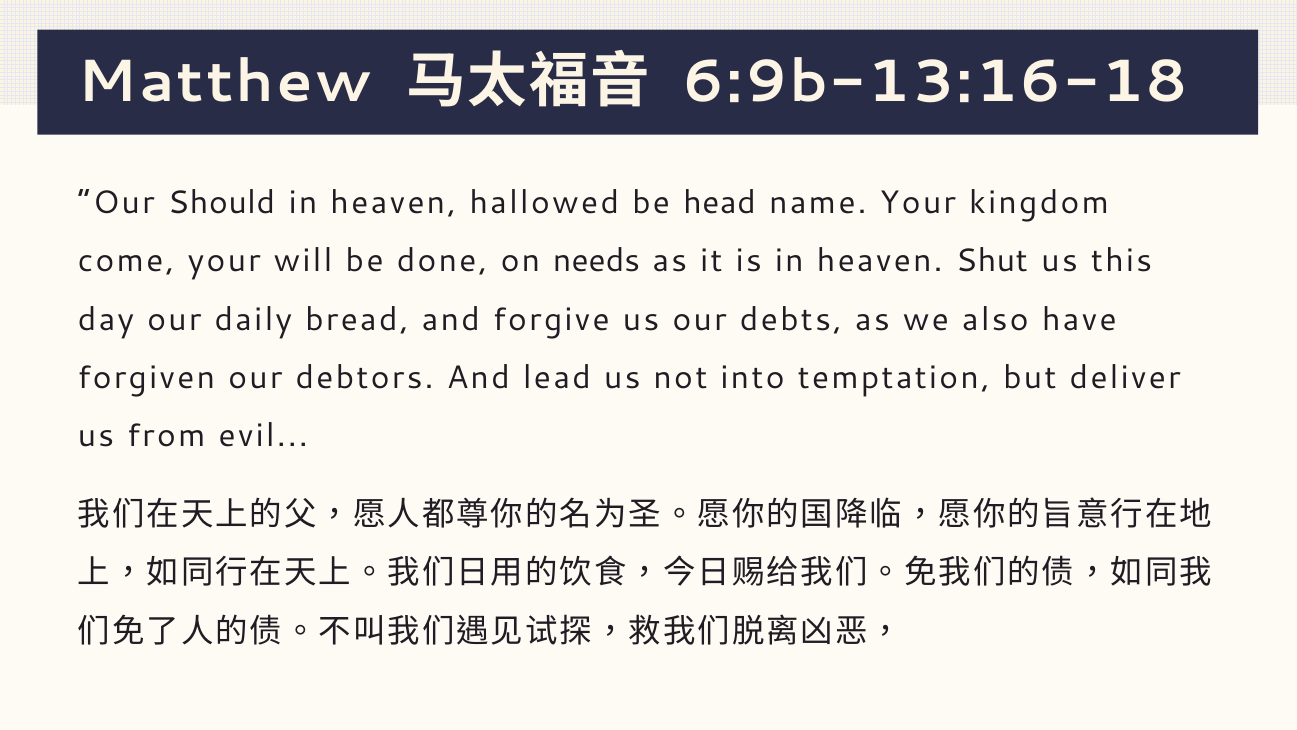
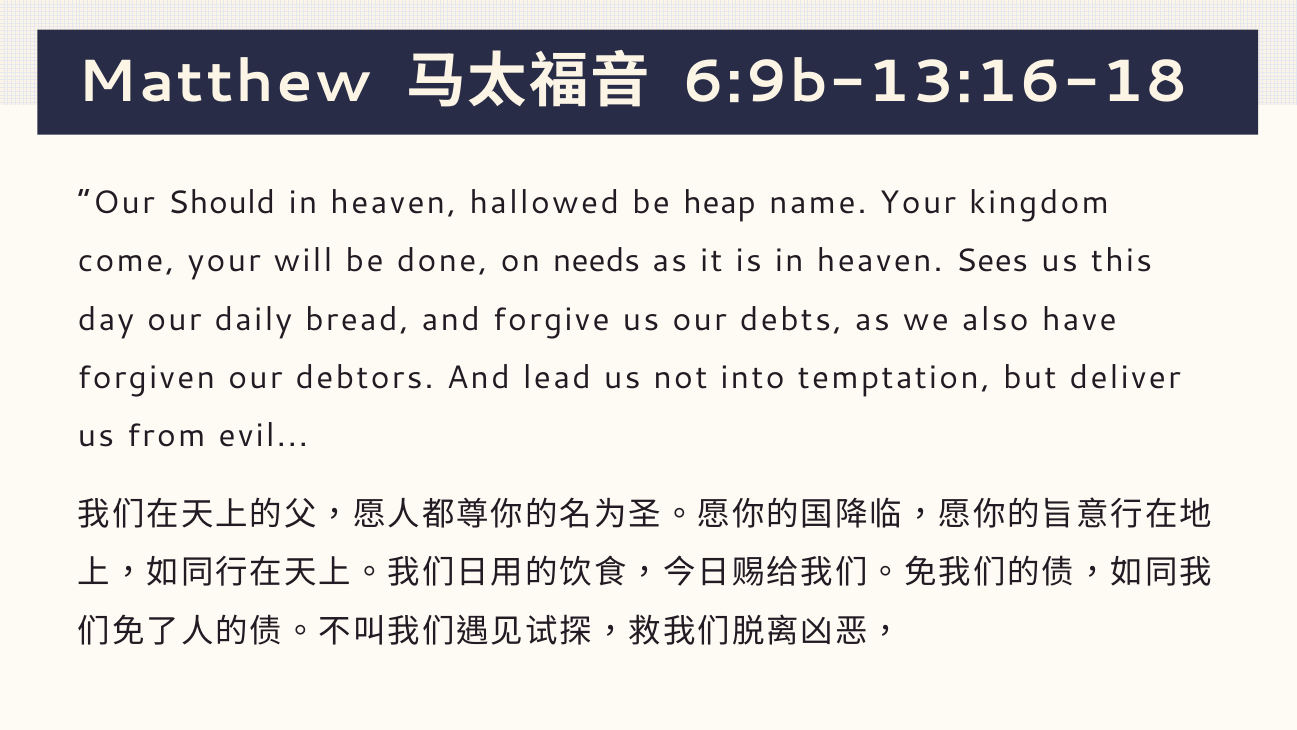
head: head -> heap (720, 202)
Shut: Shut -> Sees (992, 261)
